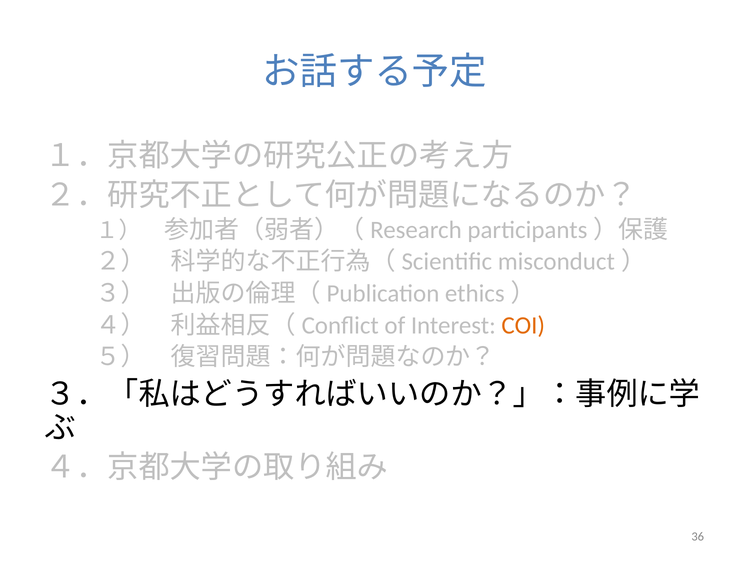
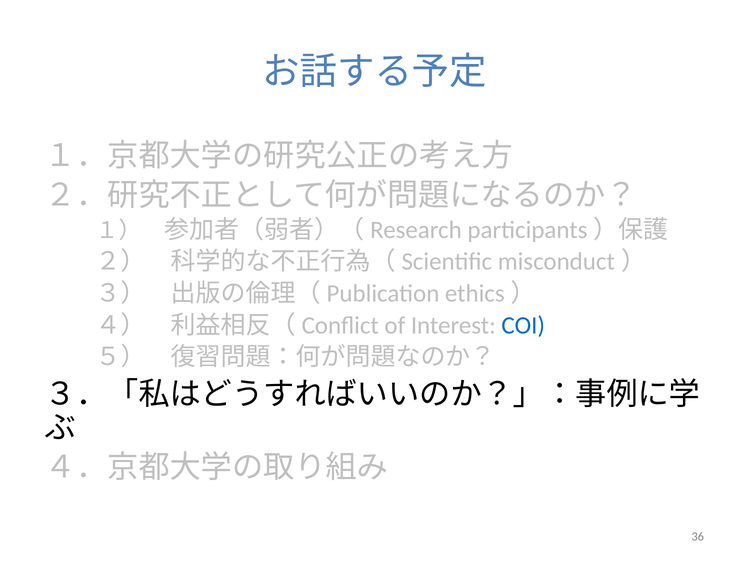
COI colour: orange -> blue (523, 325)
